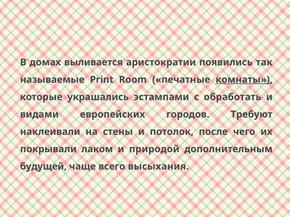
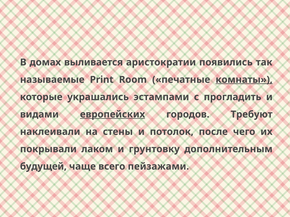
обработать: обработать -> прогладить (233, 97)
европейских underline: none -> present (113, 115)
природой: природой -> грунтовку (154, 149)
высыхания: высыхания -> пейзажами (158, 167)
